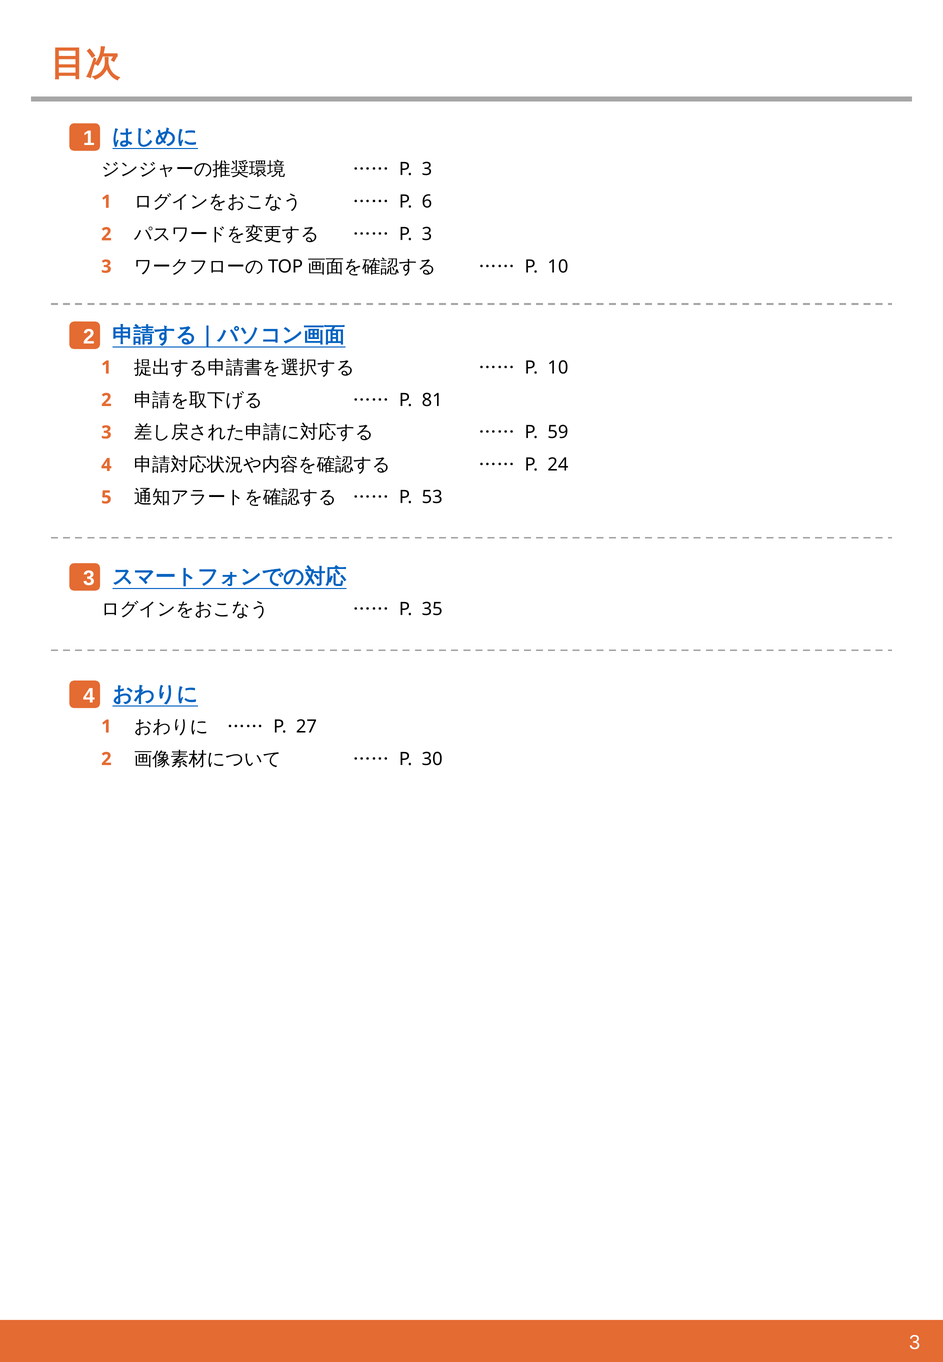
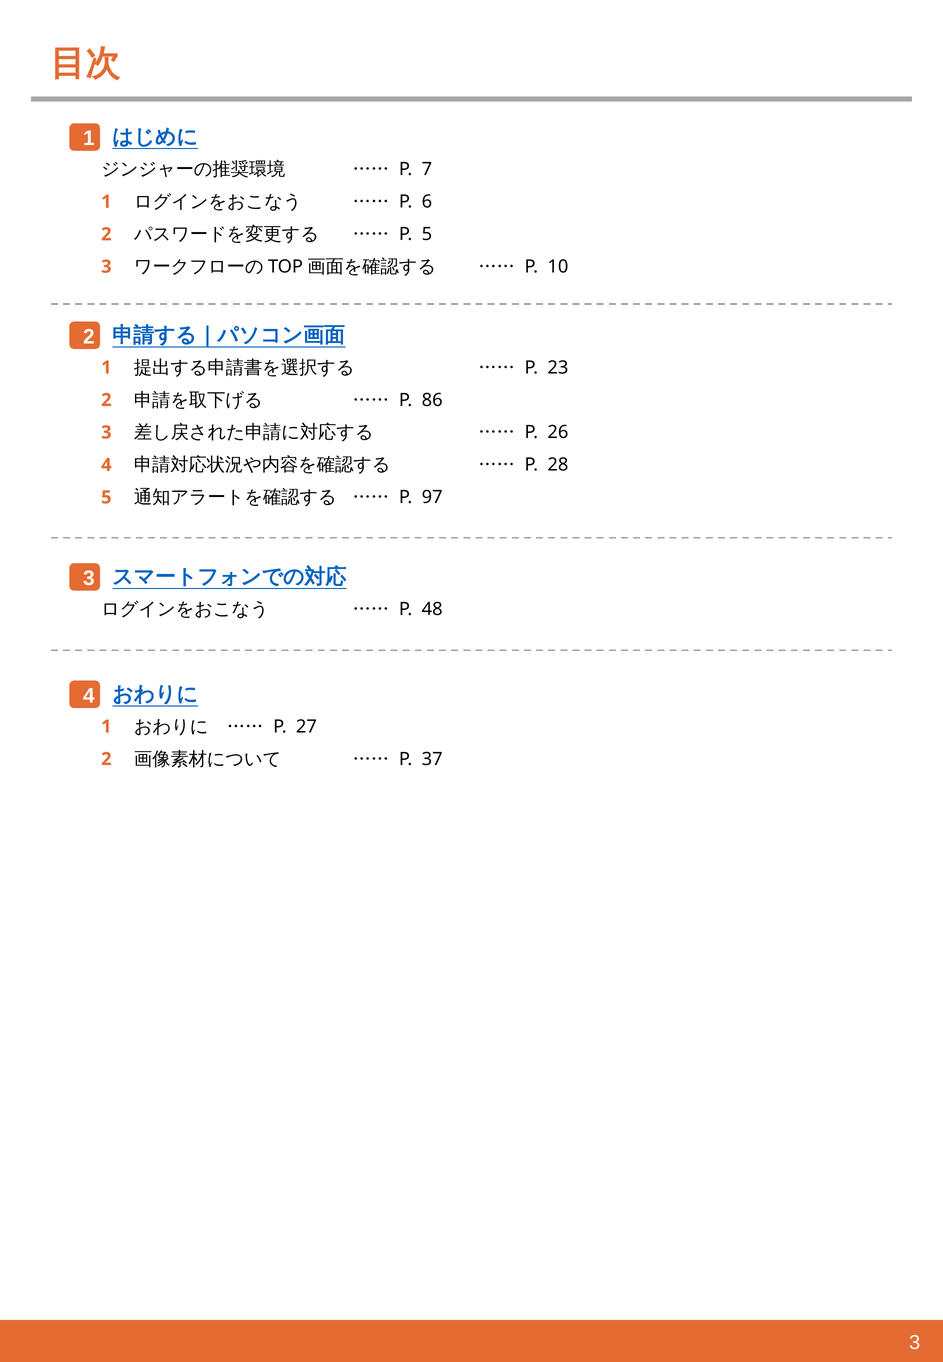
3: 3 -> 7 (427, 169)
3: 3 -> 5 (427, 234)
10: 10 -> 23 (558, 368)
81: 81 -> 86 (432, 400)
59: 59 -> 26 (558, 432)
24: 24 -> 28 (558, 465)
53: 53 -> 97 (432, 497)
35: 35 -> 48 (432, 609)
30: 30 -> 37 (432, 759)
